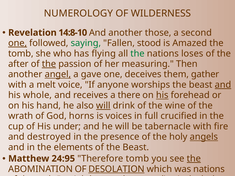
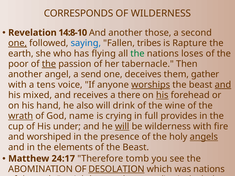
NUMEROLOGY: NUMEROLOGY -> CORRESPONDS (79, 13)
saying colour: green -> blue (86, 43)
stood: stood -> tribes (149, 43)
Amazed: Amazed -> Rapture (190, 43)
tomb: tomb -> earth (21, 54)
after: after -> poor (18, 64)
measuring: measuring -> tabernacle (148, 64)
angel underline: present -> none (58, 74)
gave: gave -> send (91, 74)
melt: melt -> tens (46, 85)
worships underline: none -> present (151, 85)
whole: whole -> mixed (38, 95)
will underline: present -> none (103, 106)
wrath underline: none -> present (21, 116)
horns: horns -> name (82, 116)
voices: voices -> crying (119, 116)
crucified: crucified -> provides (179, 116)
will underline: none -> present (122, 127)
be tabernacle: tabernacle -> wilderness (168, 127)
destroyed: destroyed -> worshiped (49, 137)
24:95: 24:95 -> 24:17 (63, 159)
the underline: present -> none (194, 159)
